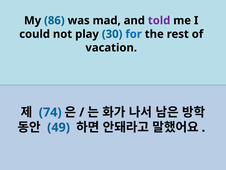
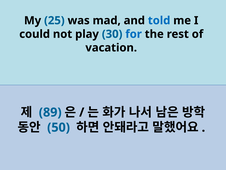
86: 86 -> 25 (54, 20)
told colour: purple -> blue (159, 20)
74: 74 -> 89 (50, 112)
49: 49 -> 50 (59, 127)
